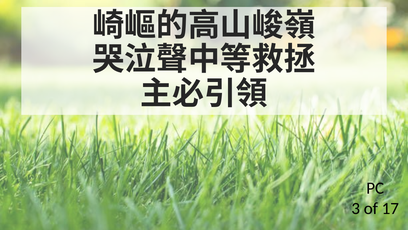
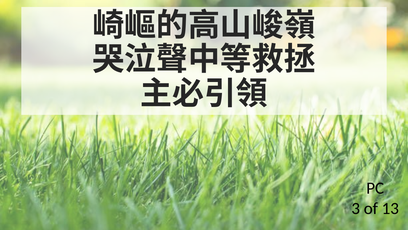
17: 17 -> 13 (390, 208)
